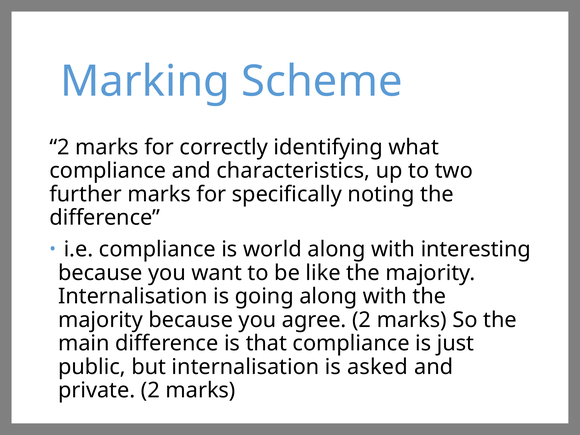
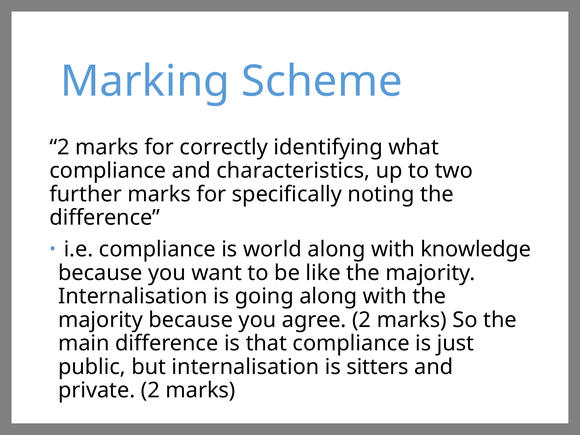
interesting: interesting -> knowledge (476, 249)
asked: asked -> sitters (378, 367)
